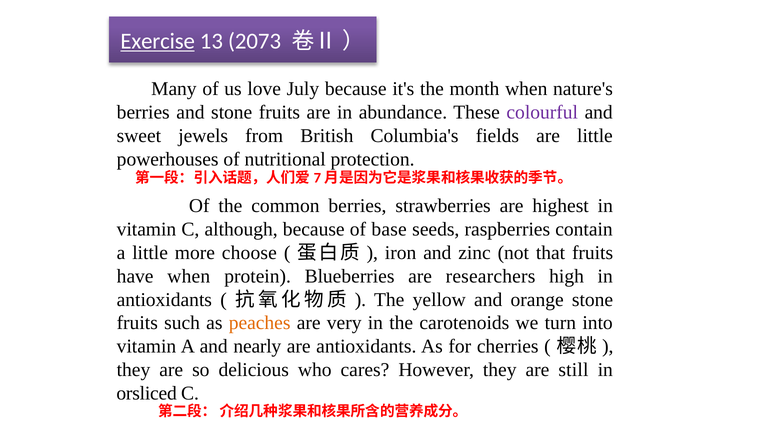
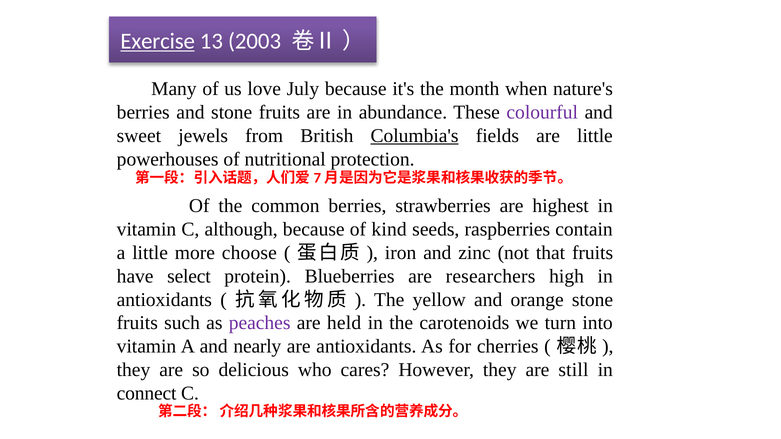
2073: 2073 -> 2003 (255, 41)
Columbia's underline: none -> present (415, 136)
base: base -> kind (389, 230)
have when: when -> select (189, 276)
peaches colour: orange -> purple (260, 323)
very: very -> held (344, 323)
orsliced: orsliced -> connect (147, 394)
